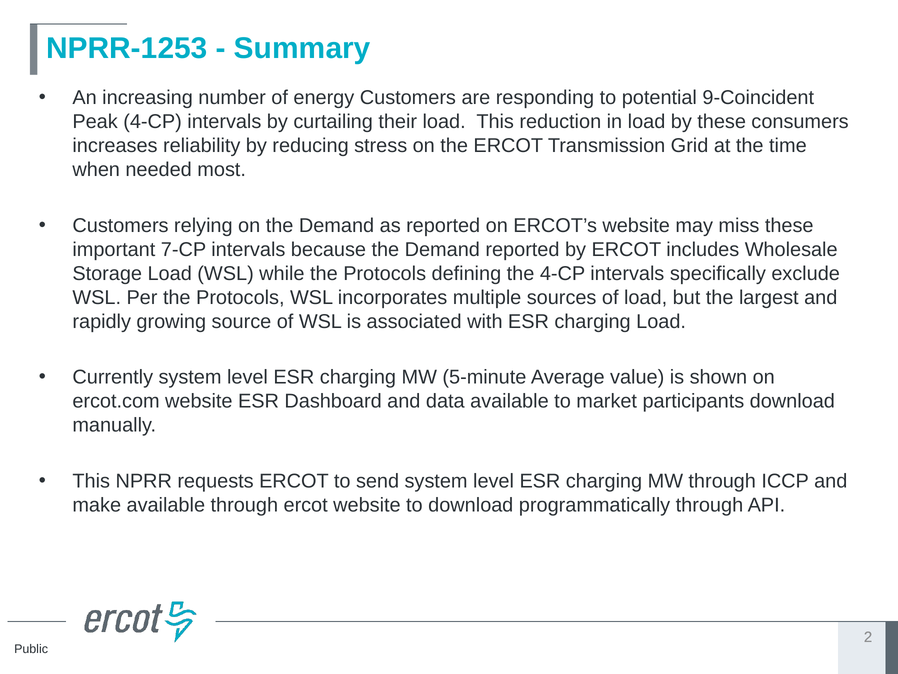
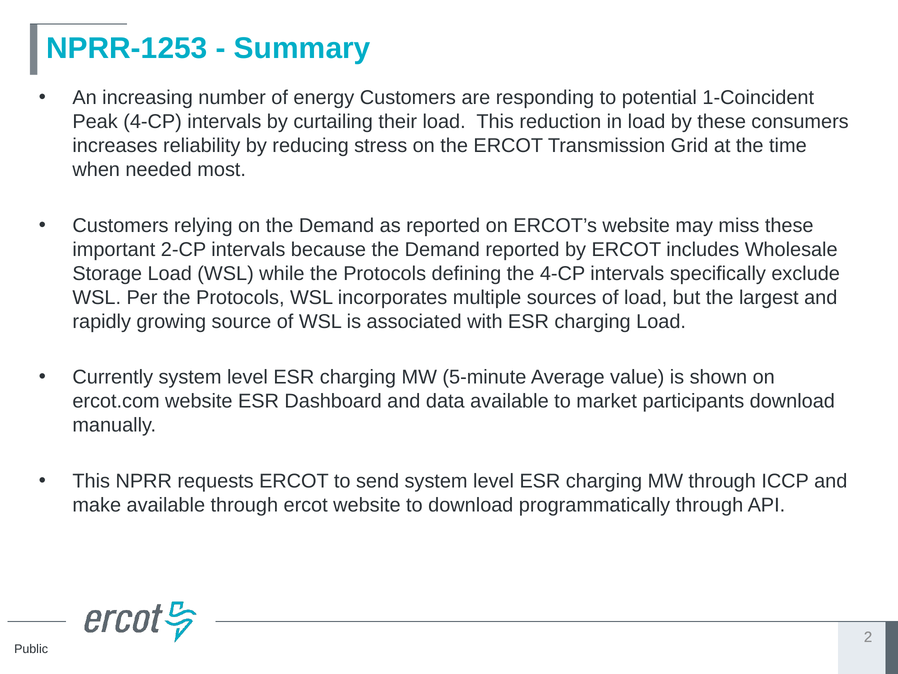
9-Coincident: 9-Coincident -> 1-Coincident (758, 98)
7-CP: 7-CP -> 2-CP (184, 249)
